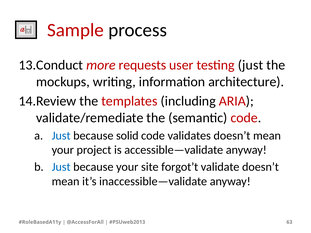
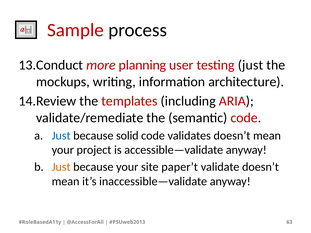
requests: requests -> planning (142, 65)
Just colour: blue -> orange (61, 167)
forgot’t: forgot’t -> paper’t (180, 167)
